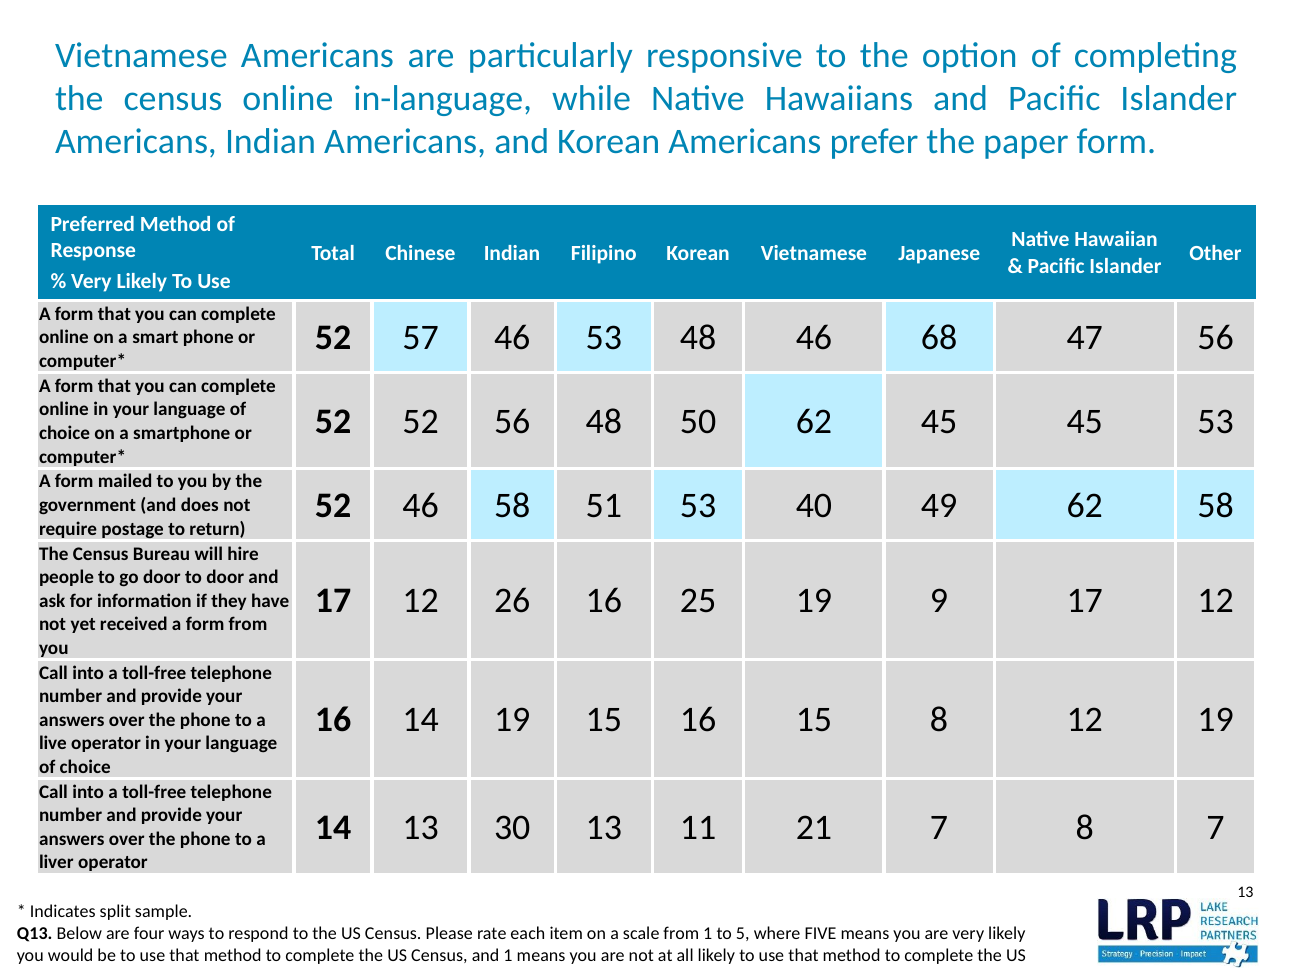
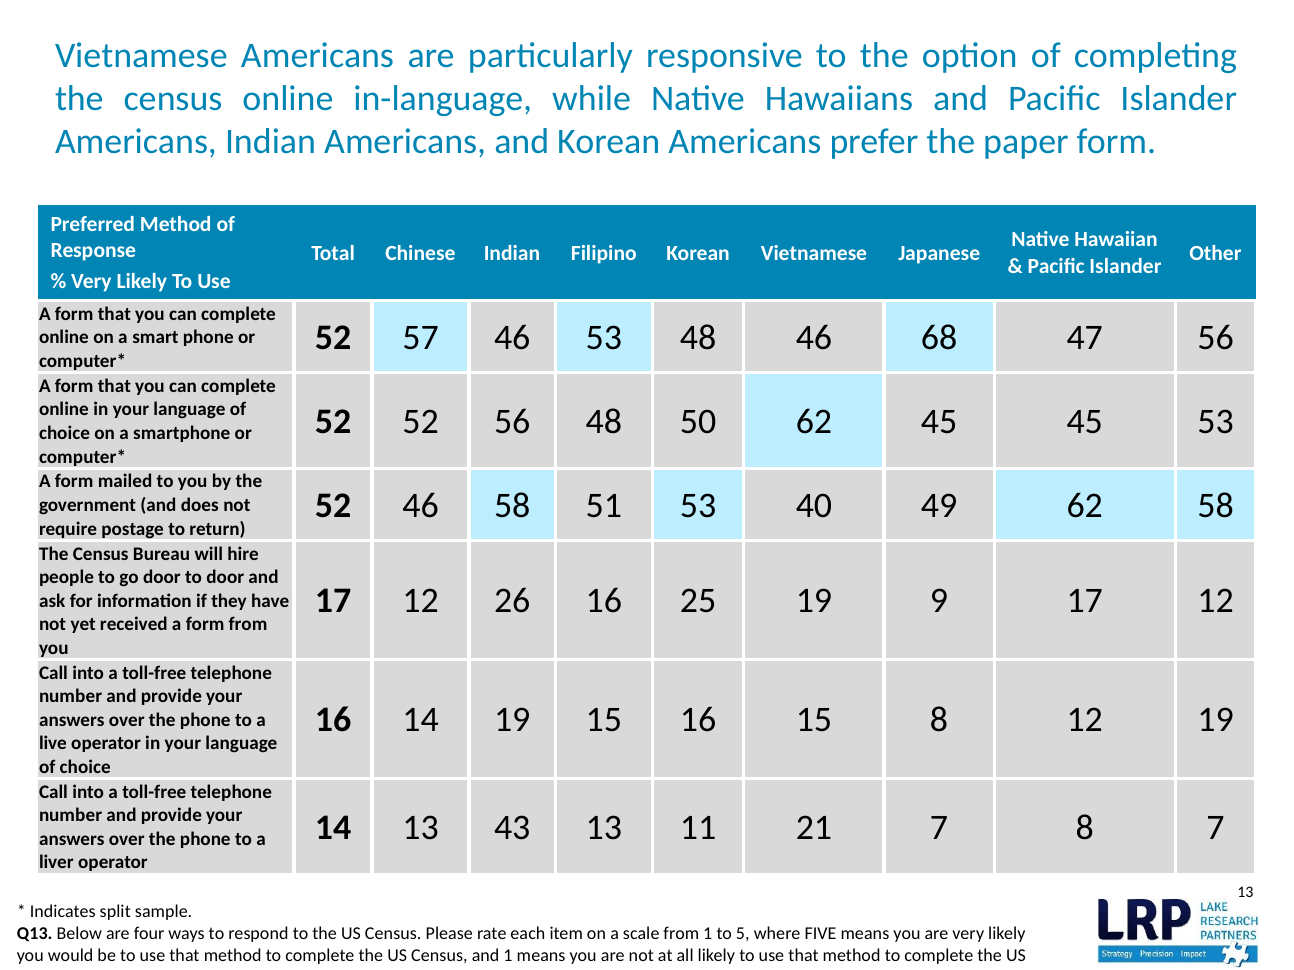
30: 30 -> 43 (512, 828)
